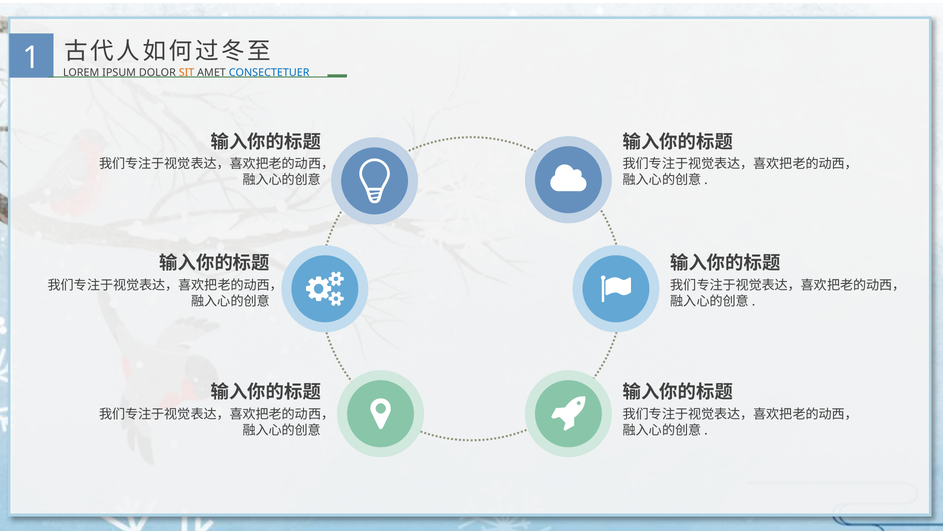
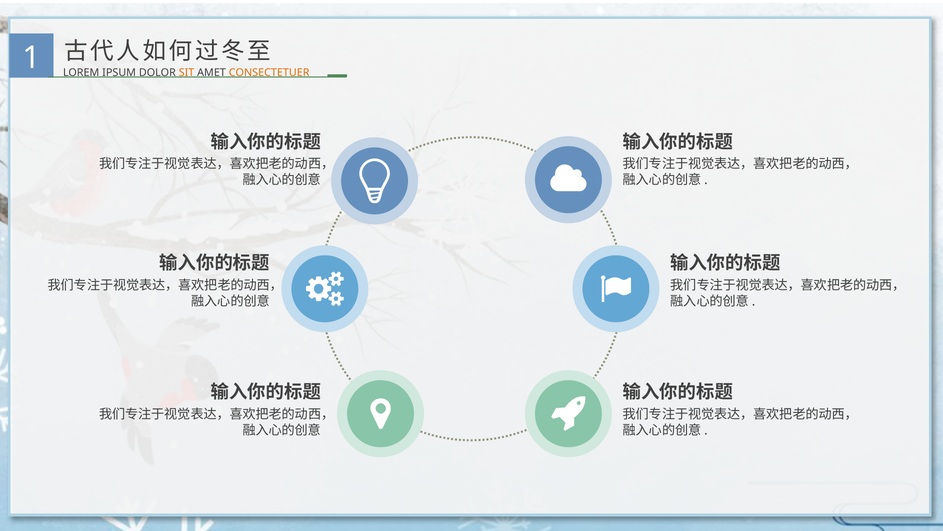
CONSECTETUER colour: blue -> orange (269, 73)
